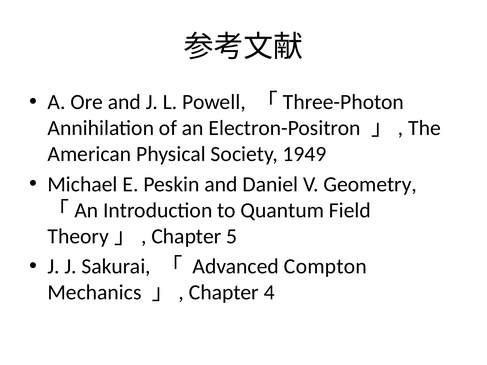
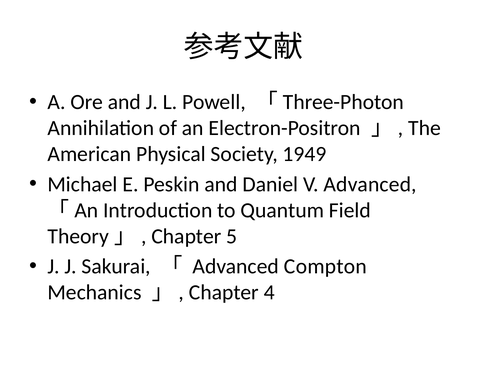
V Geometry: Geometry -> Advanced (370, 184)
